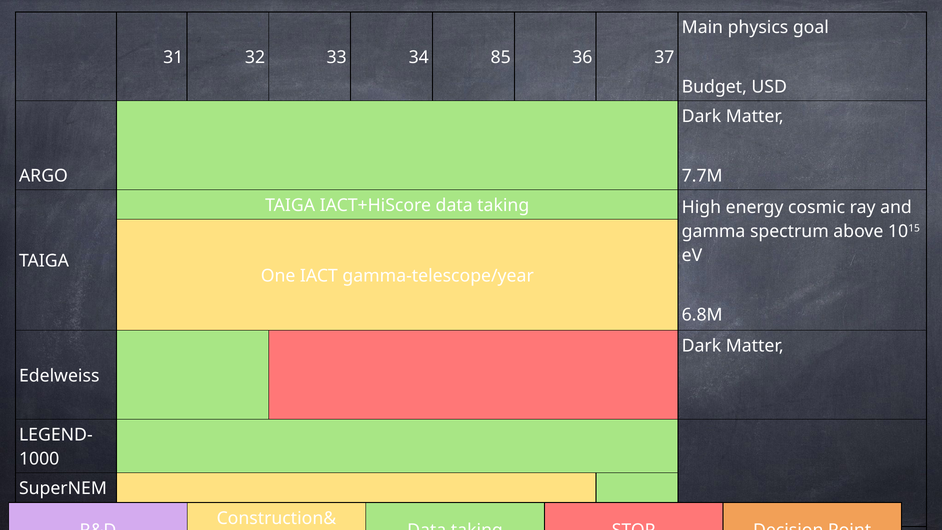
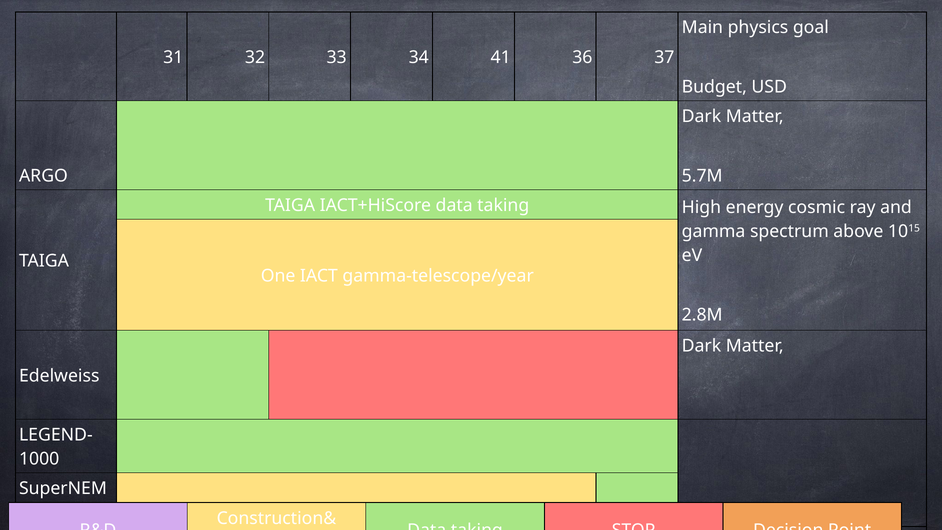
85: 85 -> 41 (501, 57)
7.7M: 7.7M -> 5.7M (702, 176)
6.8M: 6.8M -> 2.8M (702, 315)
